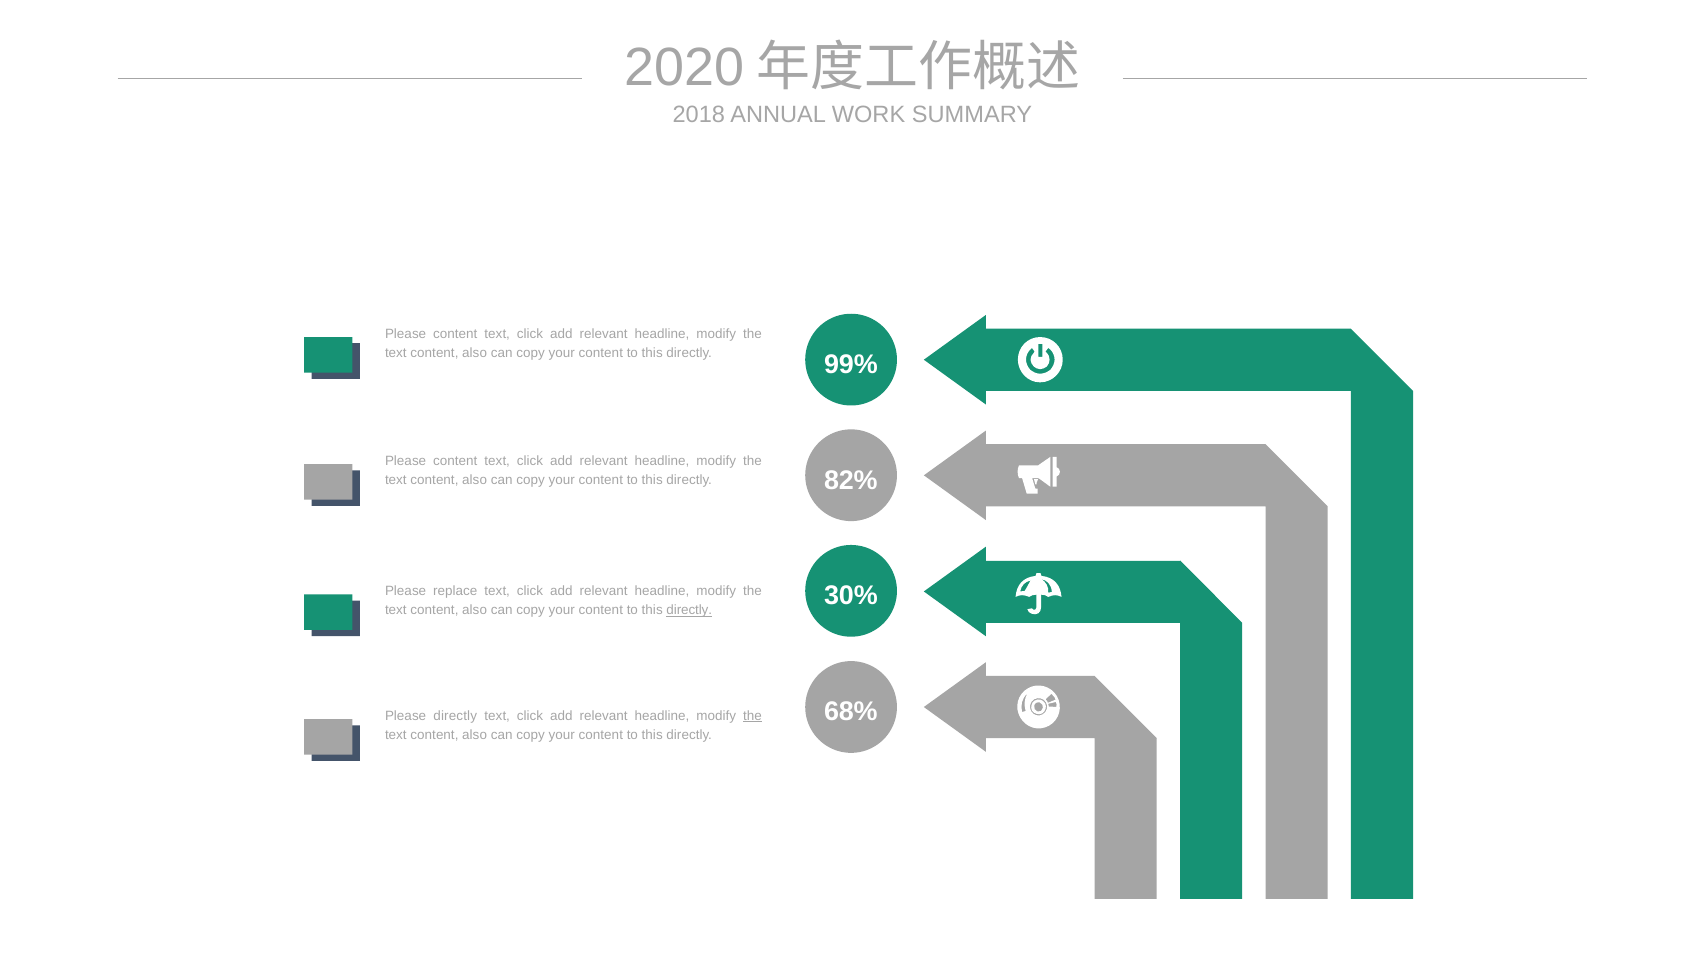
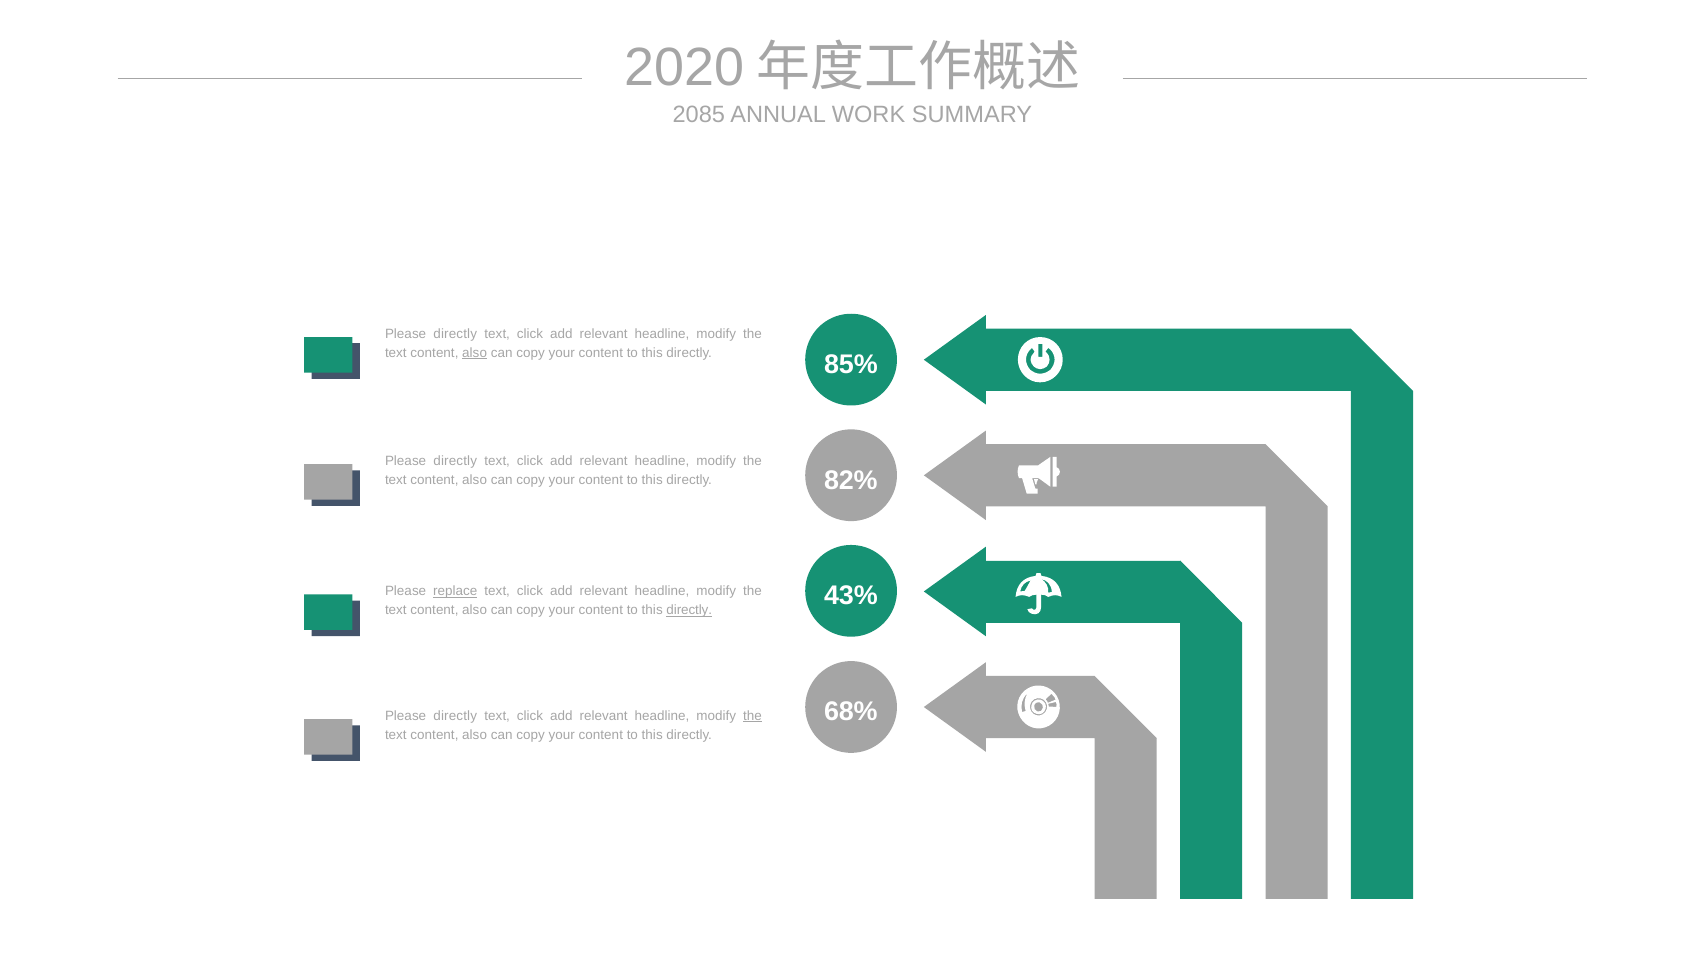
2018: 2018 -> 2085 (699, 114)
content: content -> directly (455, 334)
also underline: none -> present (475, 353)
99%: 99% -> 85% (851, 365)
content: content -> directly (455, 461)
30%: 30% -> 43% (851, 596)
replace underline: none -> present (455, 591)
